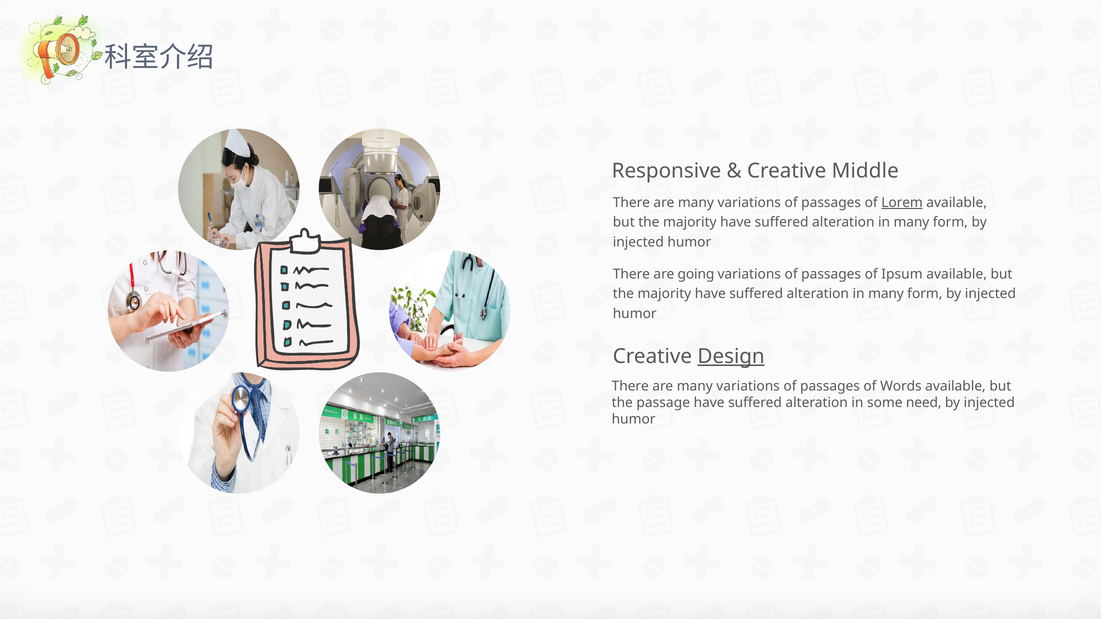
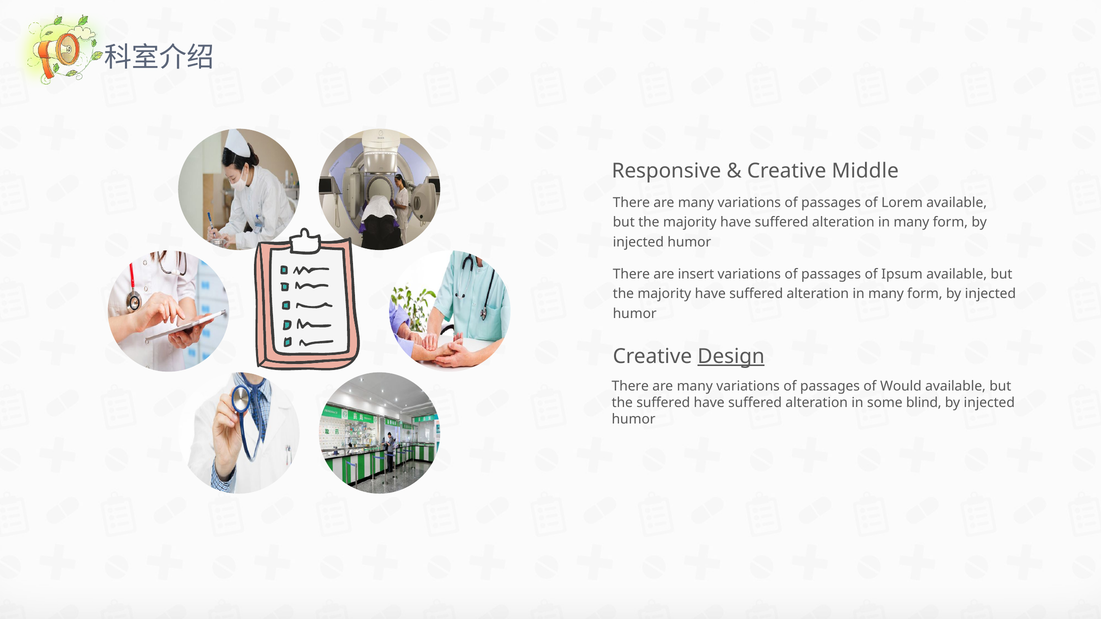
Lorem underline: present -> none (902, 203)
going: going -> insert (696, 274)
Words: Words -> Would (901, 387)
the passage: passage -> suffered (663, 403)
need: need -> blind (924, 403)
